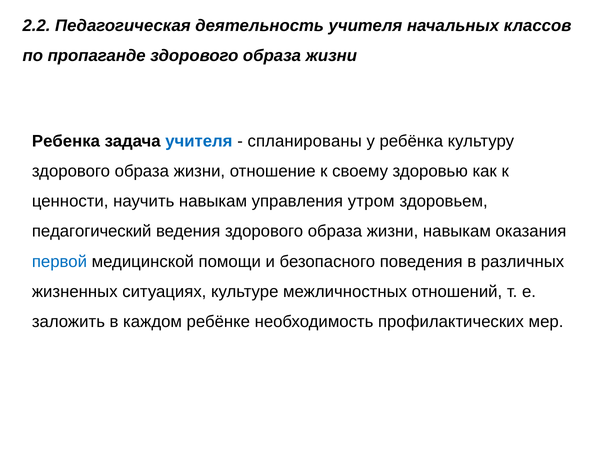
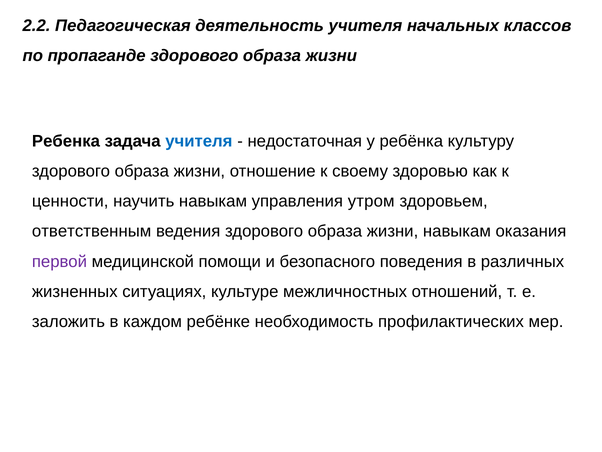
спланированы: спланированы -> недостаточная (305, 141)
педагогический: педагогический -> ответственным (92, 231)
первой colour: blue -> purple (59, 261)
